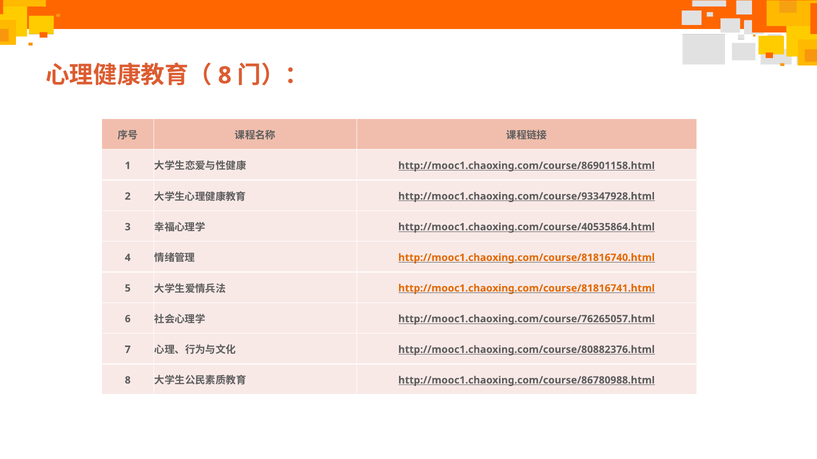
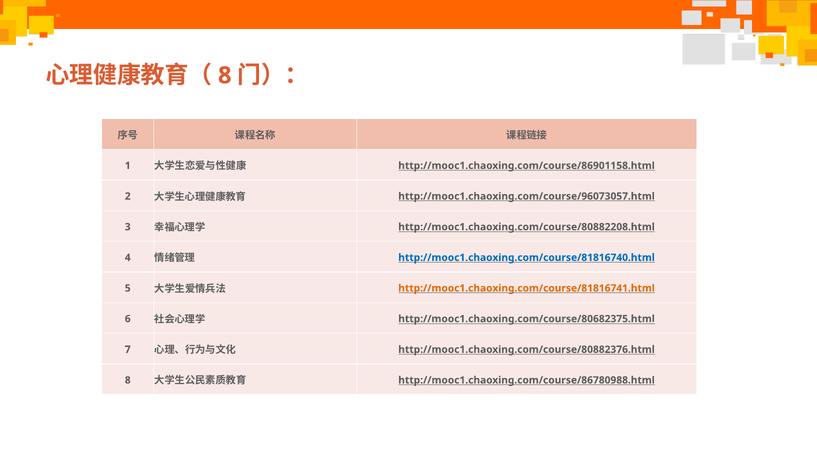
http://mooc1.chaoxing.com/course/93347928.html: http://mooc1.chaoxing.com/course/93347928.html -> http://mooc1.chaoxing.com/course/96073057.html (527, 197)
http://mooc1.chaoxing.com/course/40535864.html: http://mooc1.chaoxing.com/course/40535864.html -> http://mooc1.chaoxing.com/course/80882208.html (527, 227)
http://mooc1.chaoxing.com/course/81816740.html colour: orange -> blue (527, 258)
http://mooc1.chaoxing.com/course/76265057.html: http://mooc1.chaoxing.com/course/76265057.html -> http://mooc1.chaoxing.com/course/80682375.html (527, 319)
